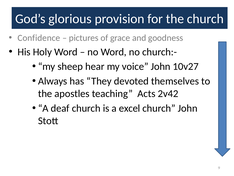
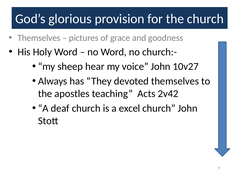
Confidence: Confidence -> Themselves (39, 38)
